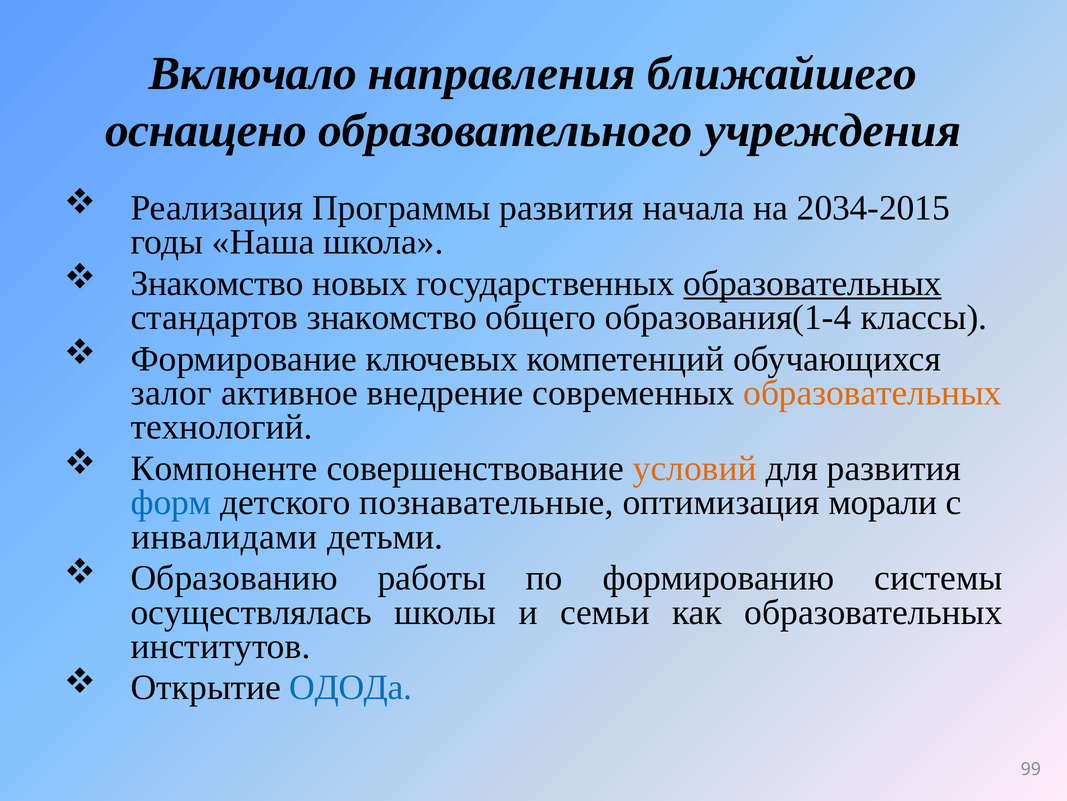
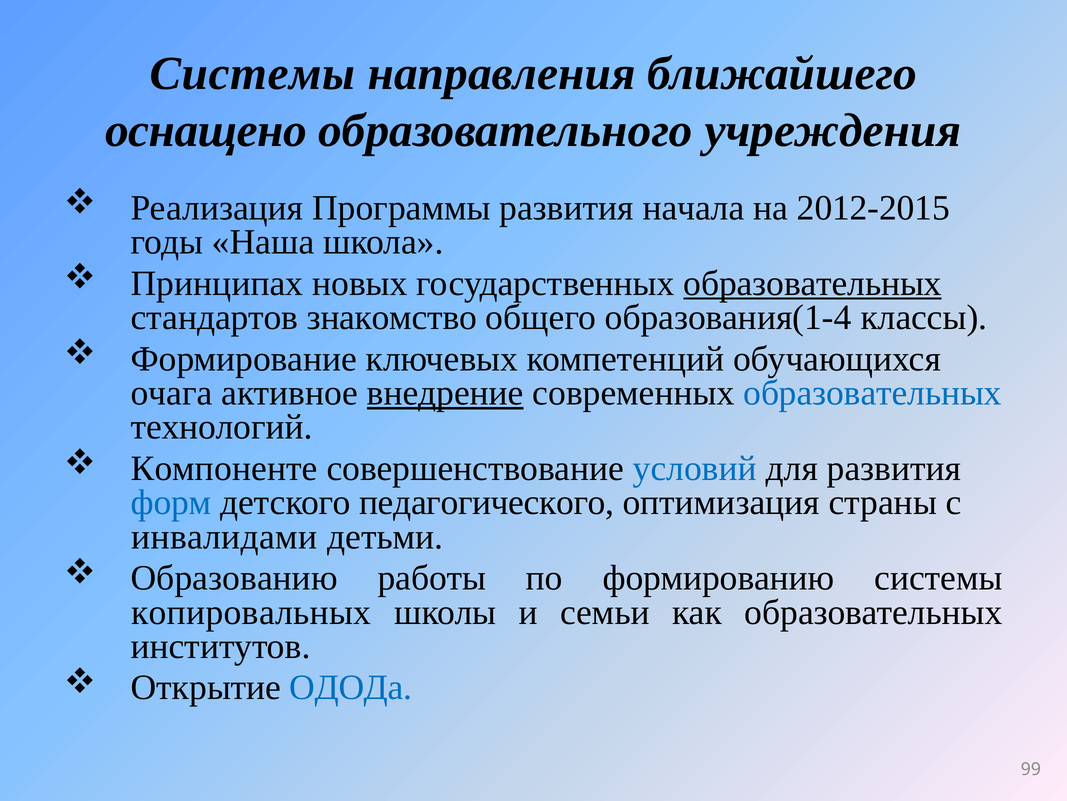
Включало: Включало -> Системы (252, 74)
2034-2015: 2034-2015 -> 2012-2015 (873, 208)
Знакомство: Знакомство -> Принципах (217, 283)
залог: залог -> очага (172, 393)
внедрение underline: none -> present (445, 393)
образовательных colour: orange -> blue (873, 393)
условий colour: orange -> blue (695, 468)
познавательные: познавательные -> педагогического (487, 502)
морали: морали -> страны (883, 502)
осуществлялась: осуществлялась -> копировальных (251, 612)
